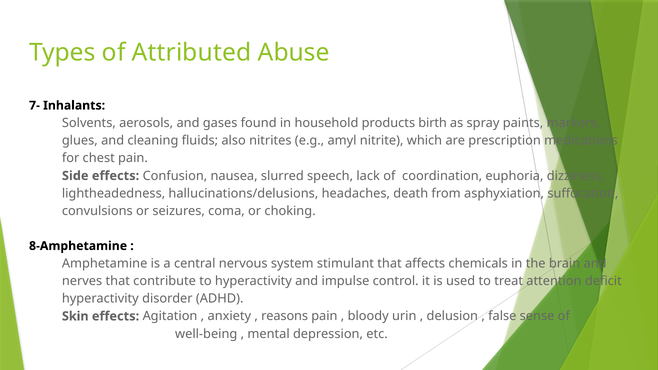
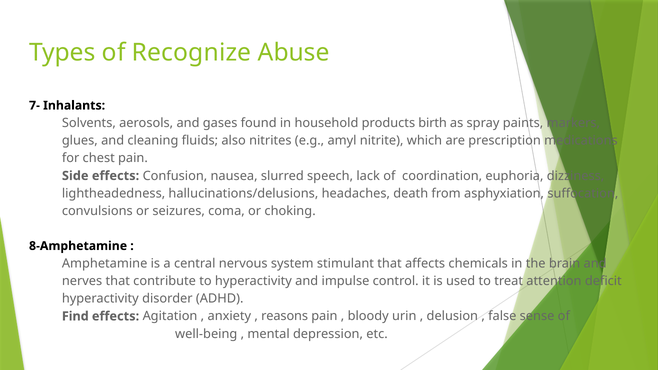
Attributed: Attributed -> Recognize (192, 53)
Skin: Skin -> Find (75, 316)
